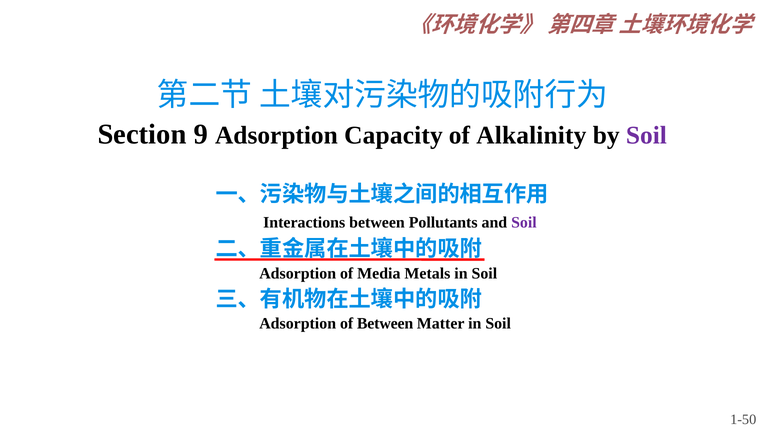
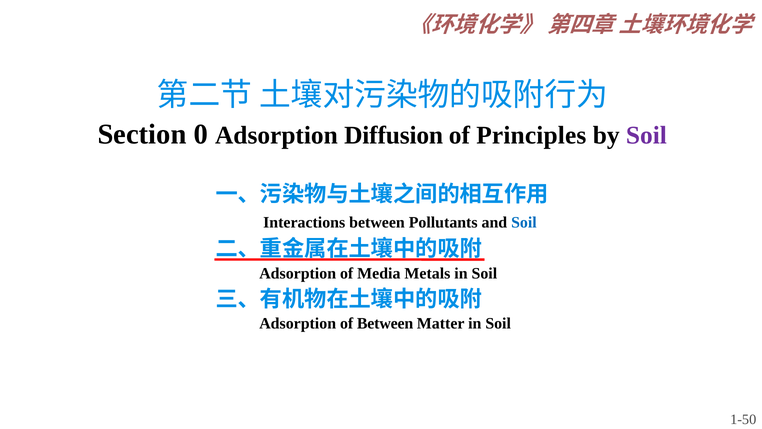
9: 9 -> 0 (201, 134)
Capacity: Capacity -> Diffusion (394, 135)
Alkalinity: Alkalinity -> Principles (531, 135)
Soil colour: purple -> blue (524, 222)
